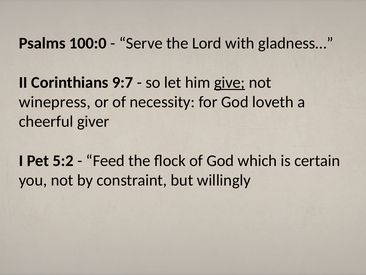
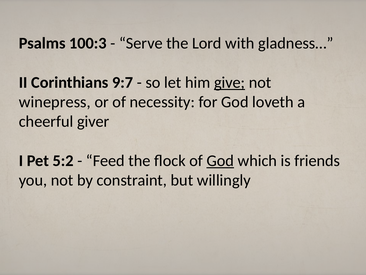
100:0: 100:0 -> 100:3 (88, 43)
God underline: none -> present (220, 160)
certain: certain -> friends (317, 160)
